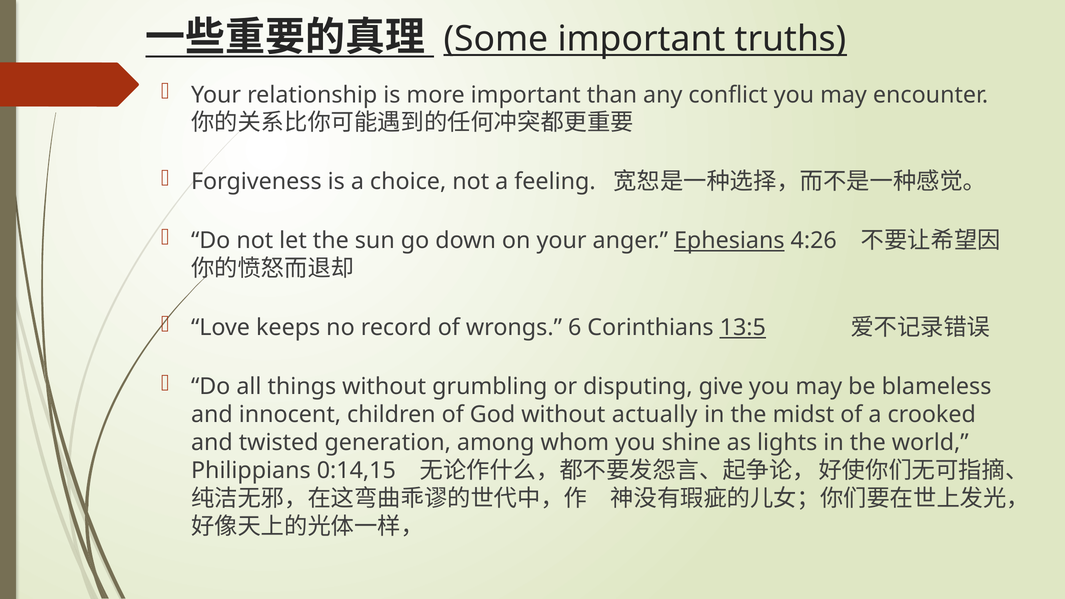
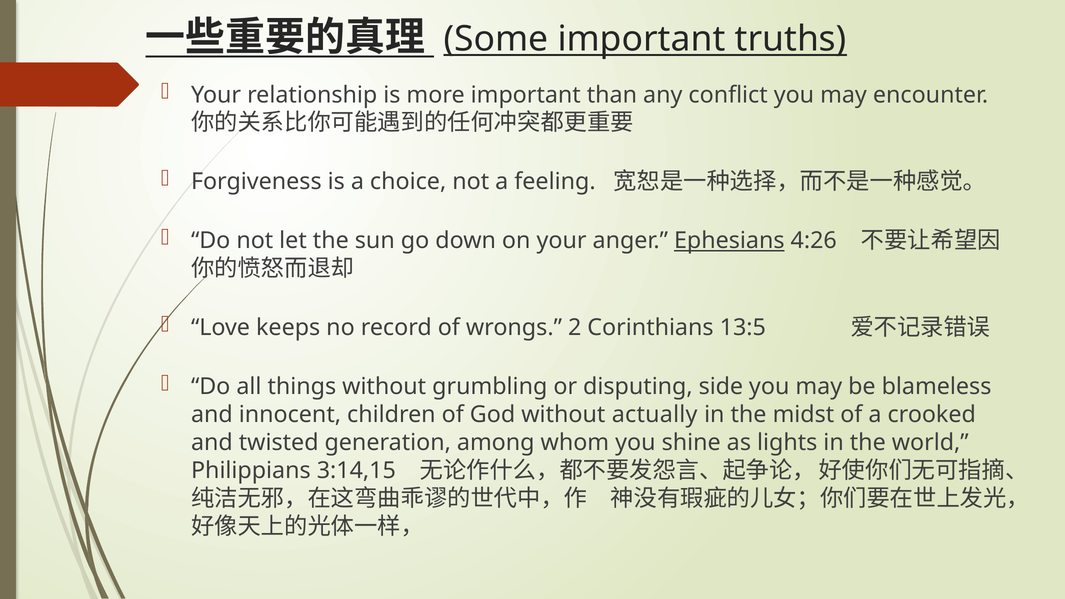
6: 6 -> 2 (575, 328)
13:5 underline: present -> none (743, 328)
give: give -> side (721, 387)
0:14,15: 0:14,15 -> 3:14,15 (356, 471)
